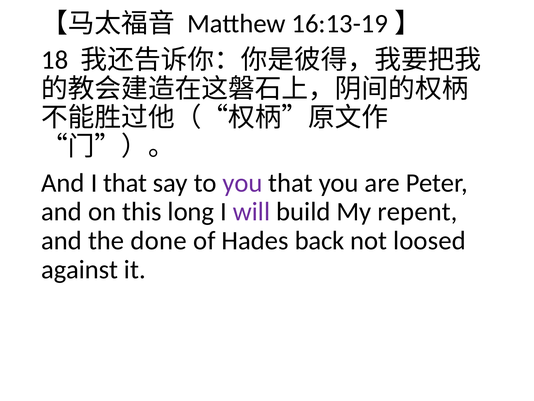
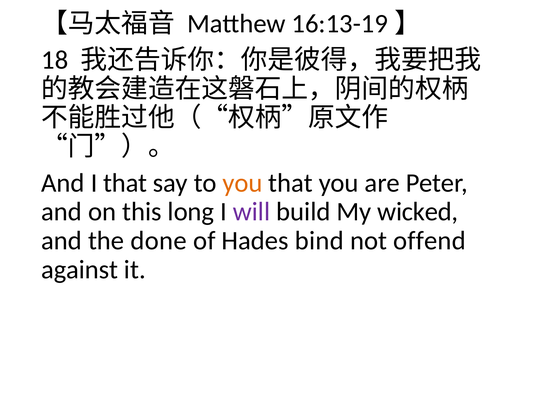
you colour: purple -> orange (242, 183)
repent: repent -> wicked (418, 212)
back: back -> bind (319, 240)
loosed: loosed -> offend (429, 240)
